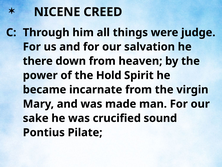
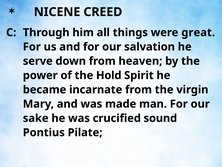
judge: judge -> great (198, 32)
there: there -> serve (38, 61)
